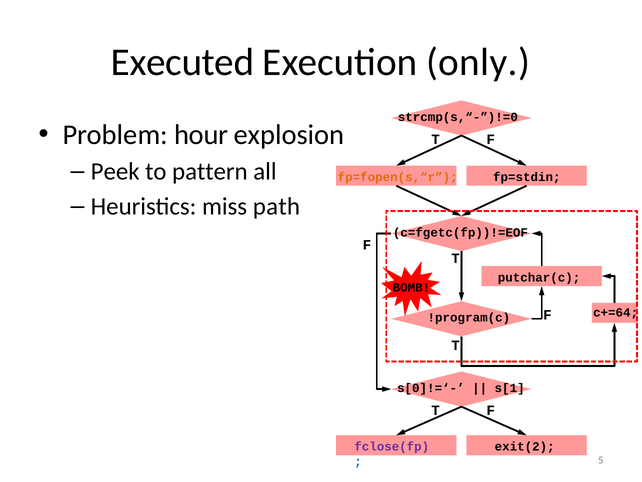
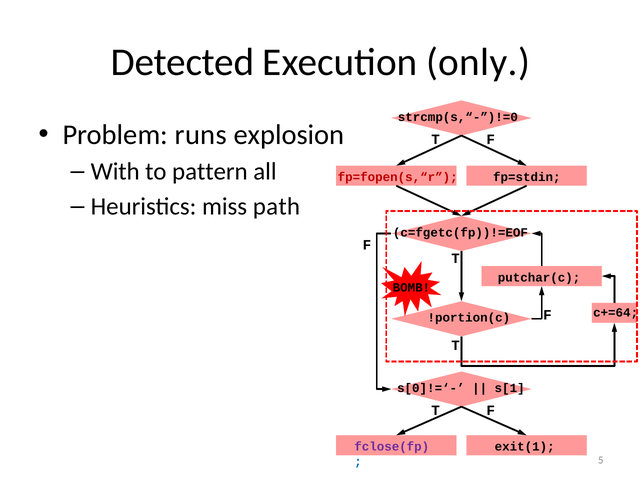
Executed: Executed -> Detected (183, 62)
hour: hour -> runs (201, 135)
Peek: Peek -> With (115, 172)
fp=fopen(s,“r colour: orange -> red (398, 177)
!program(c: !program(c -> !portion(c (469, 317)
exit(2: exit(2 -> exit(1 (525, 446)
